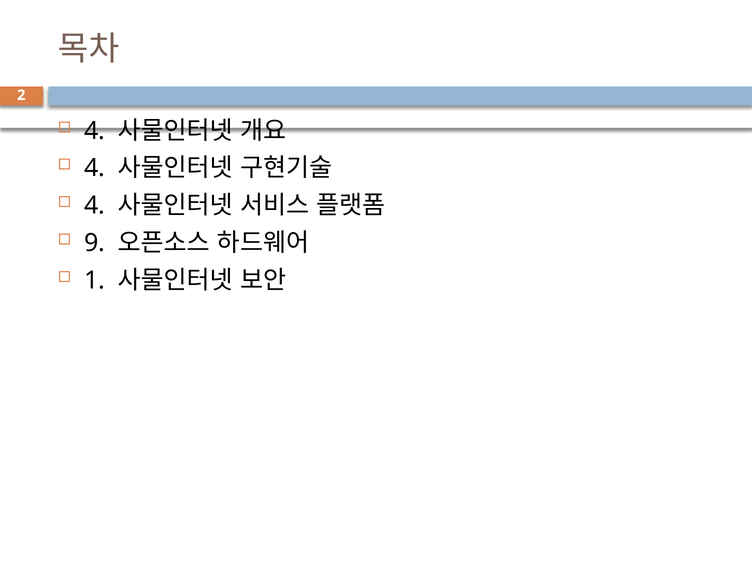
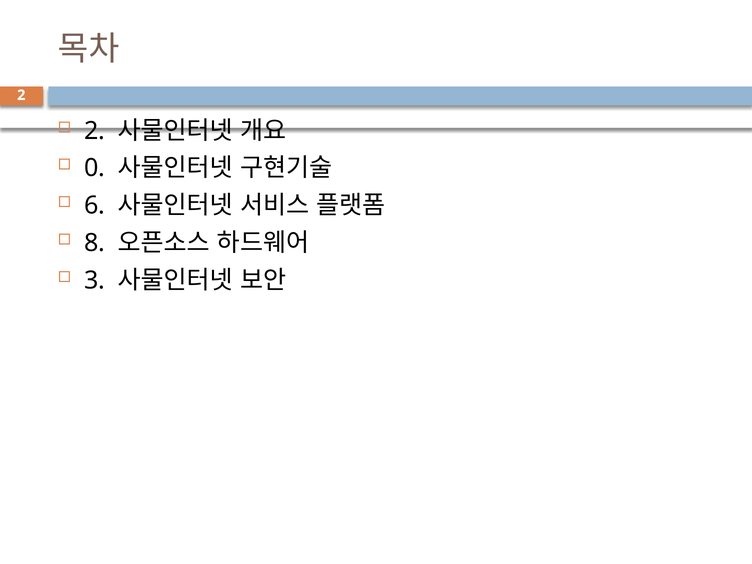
4: 4 -> 2 (95, 131)
4: 4 -> 0 (95, 168)
4: 4 -> 6 (95, 206)
9: 9 -> 8 (95, 243)
1: 1 -> 3 (95, 280)
